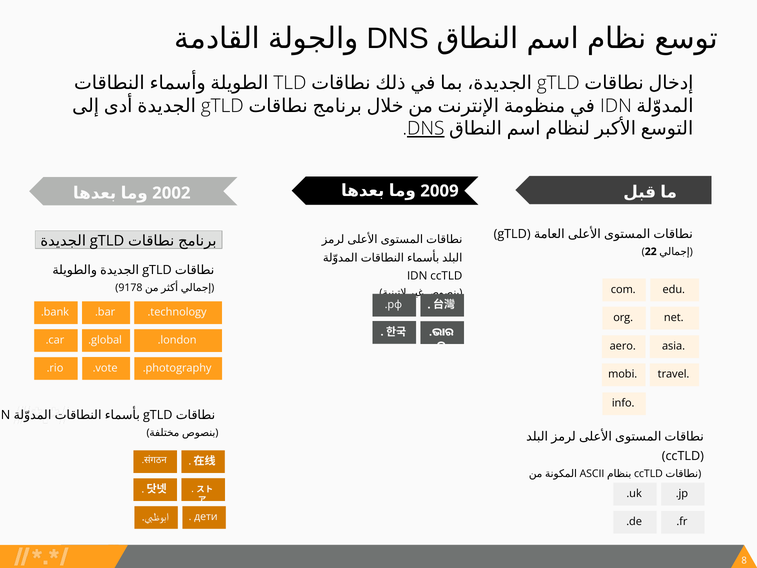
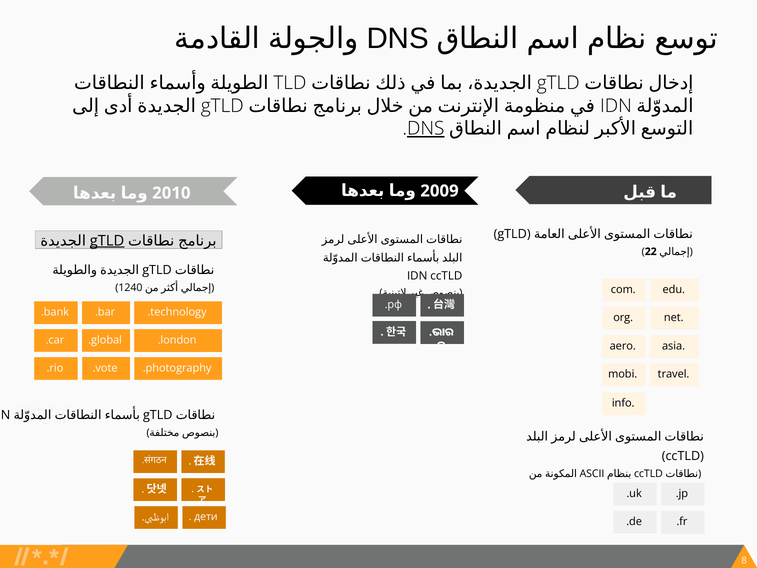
2002: 2002 -> 2010 (171, 193)
gTLD underline: none -> present (107, 241)
9178: 9178 -> 1240 (130, 287)
